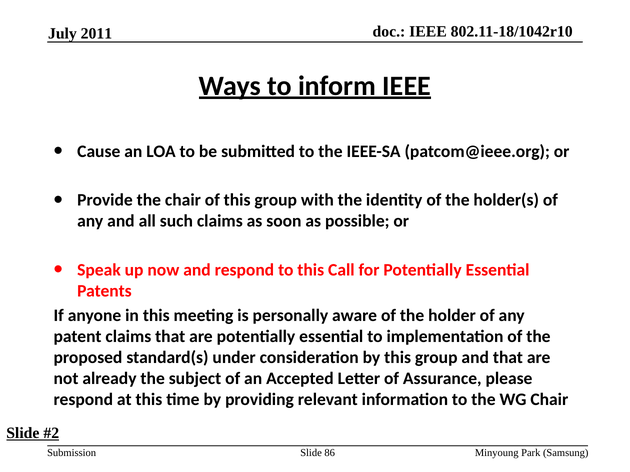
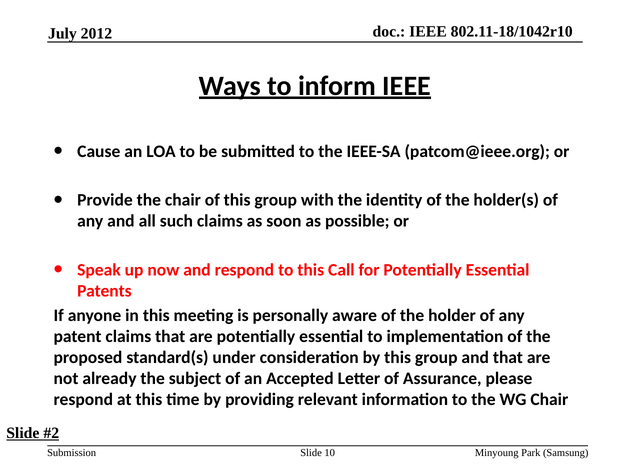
2011: 2011 -> 2012 (96, 34)
86: 86 -> 10 (330, 453)
